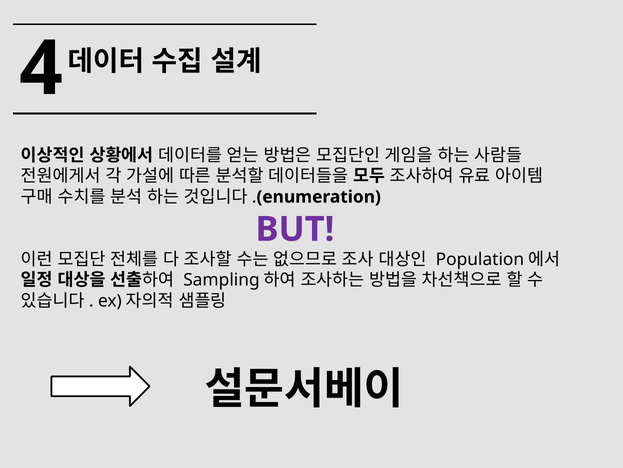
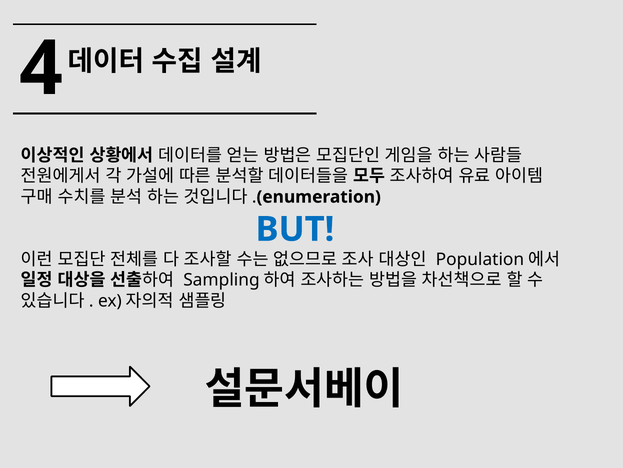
BUT colour: purple -> blue (295, 229)
